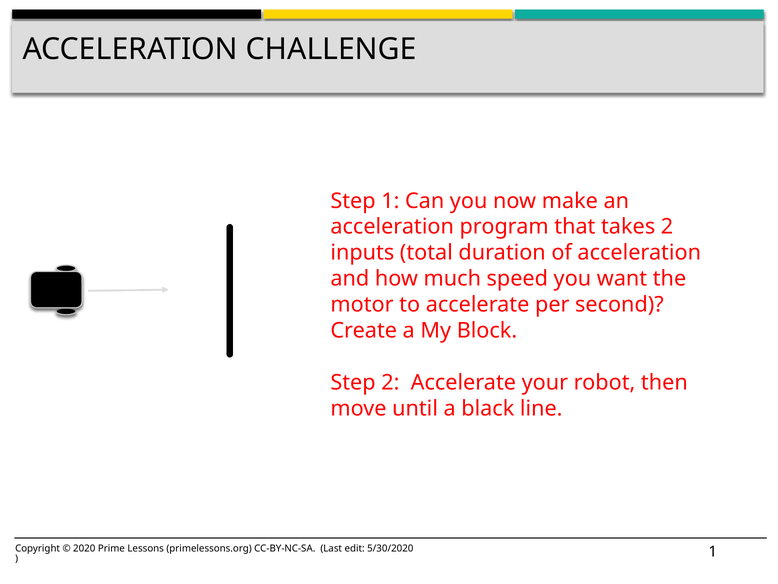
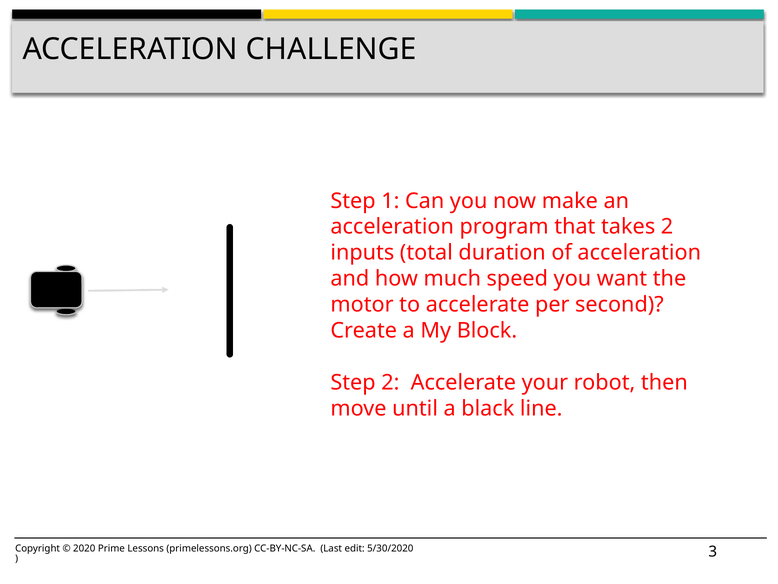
1: 1 -> 3 (713, 551)
